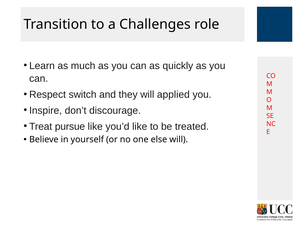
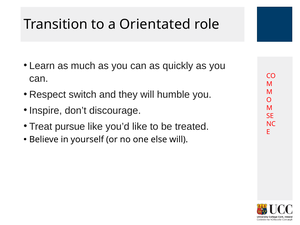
Challenges: Challenges -> Orientated (155, 24)
applied: applied -> humble (173, 95)
